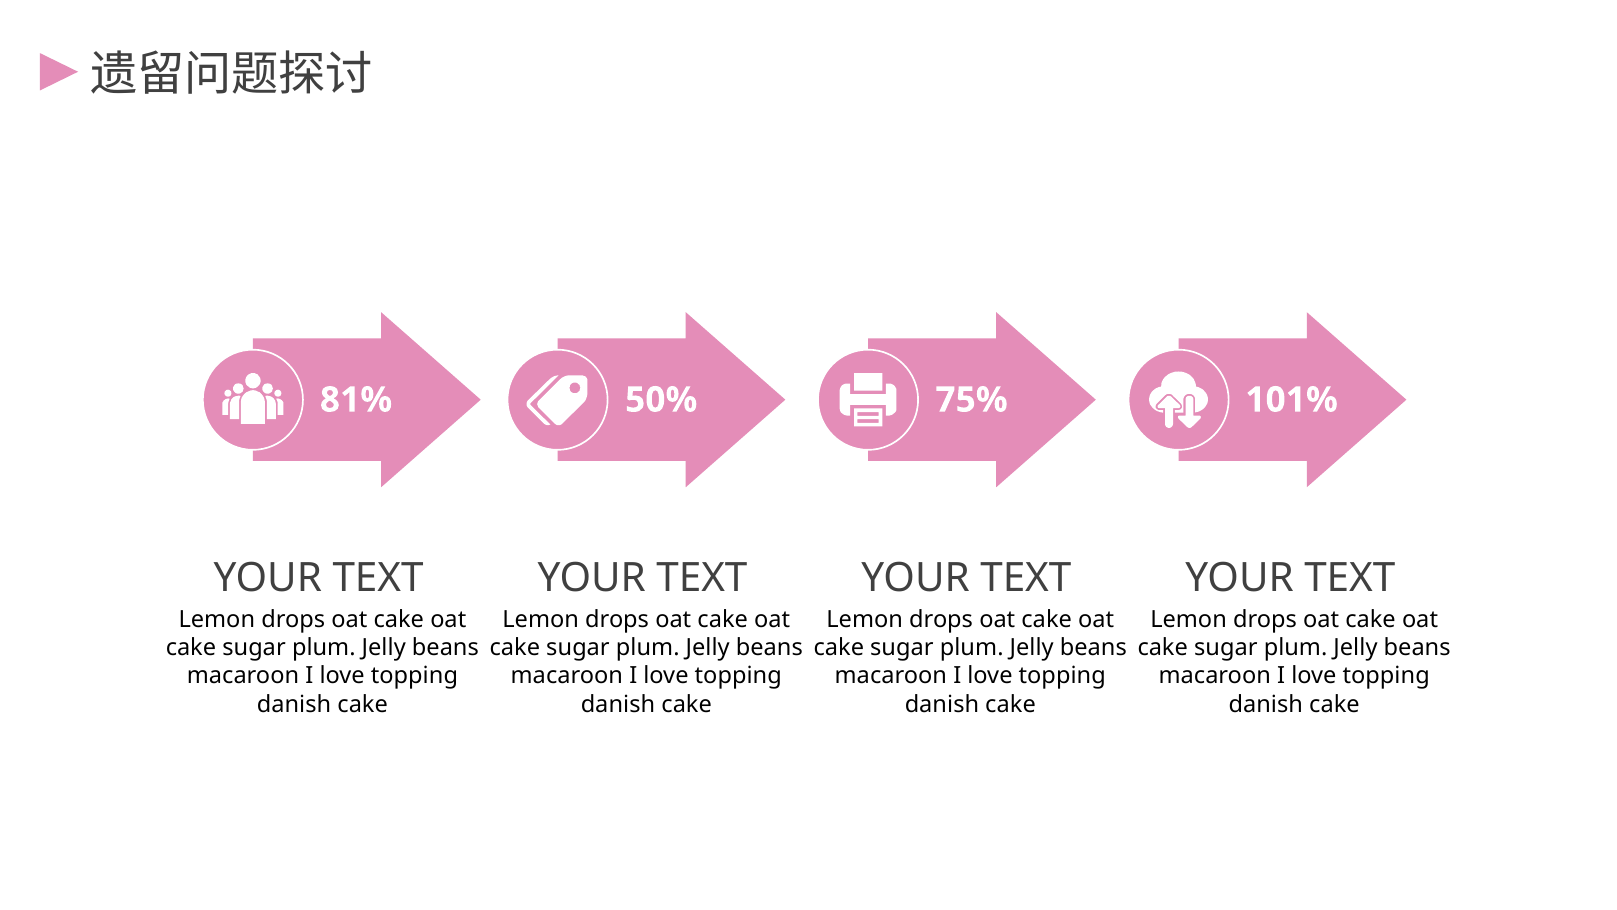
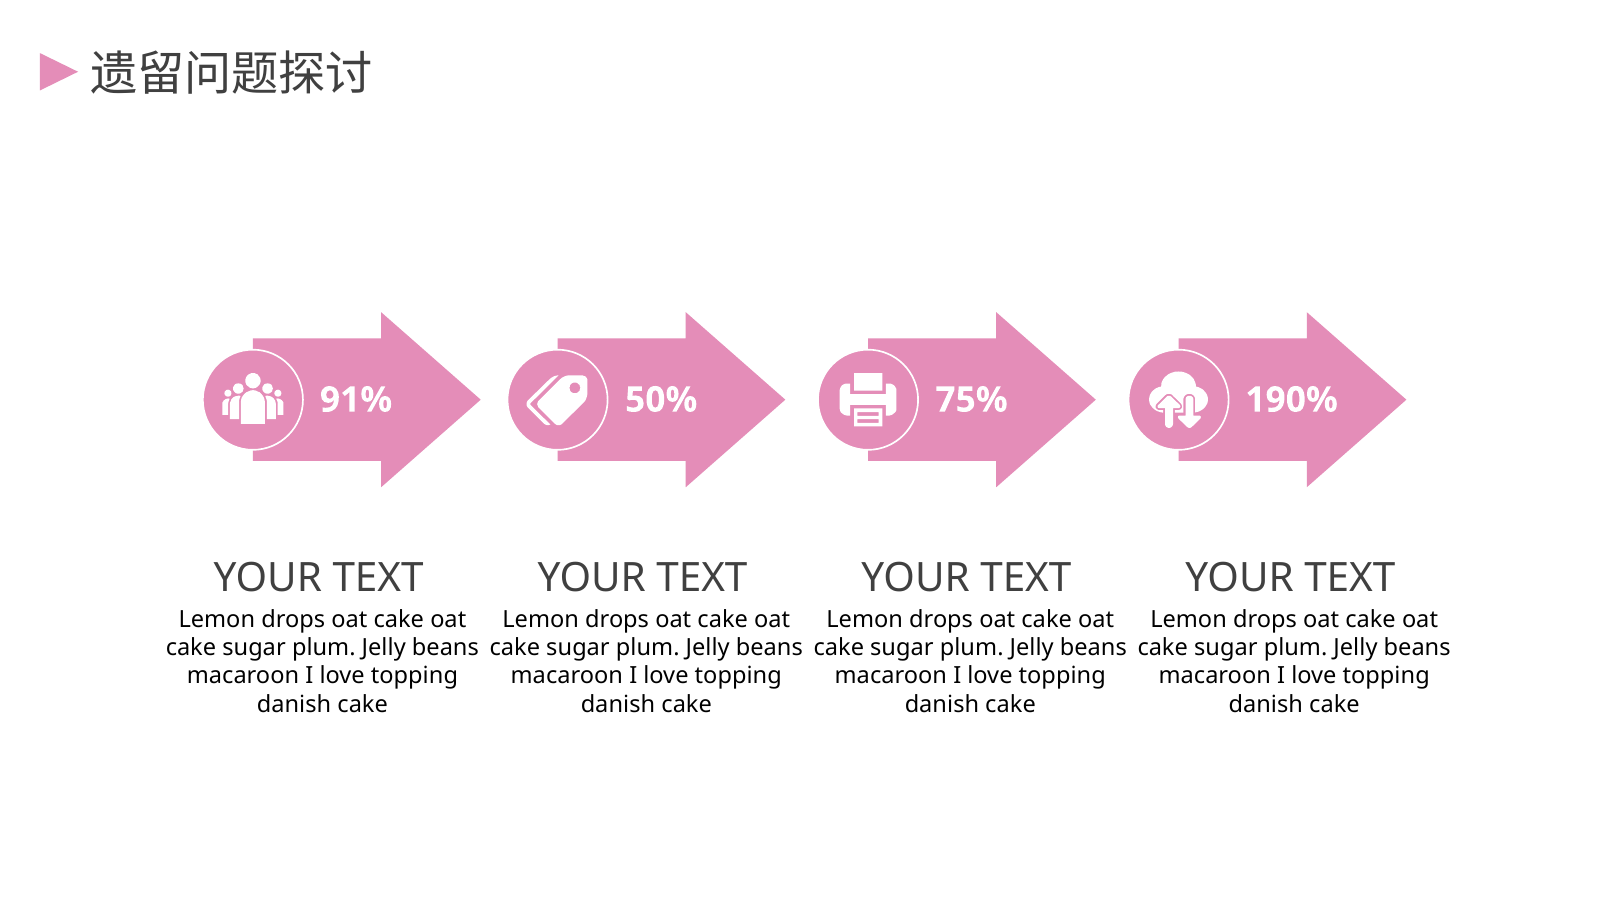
81%: 81% -> 91% (356, 400)
101%: 101% -> 190% (1292, 400)
